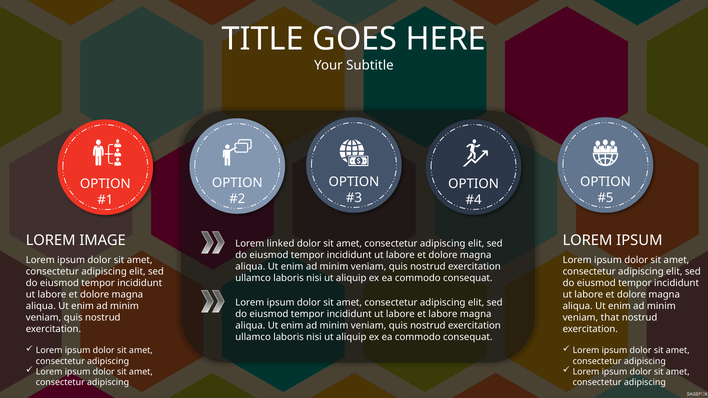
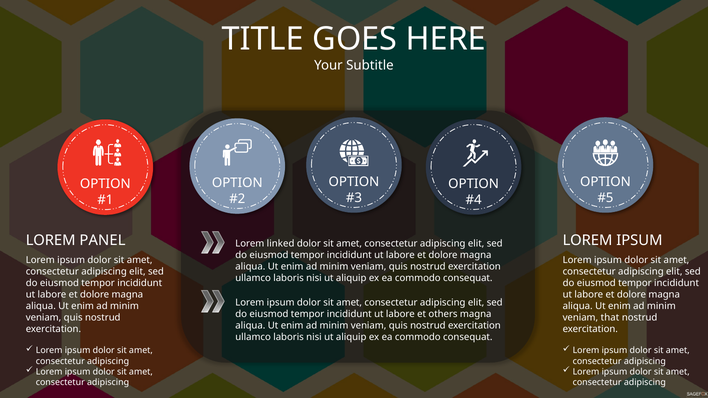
IMAGE: IMAGE -> PANEL (103, 241)
et labore: labore -> others (443, 314)
